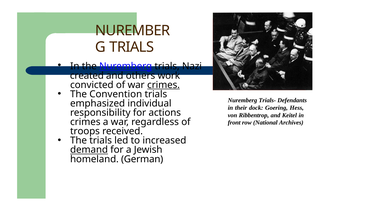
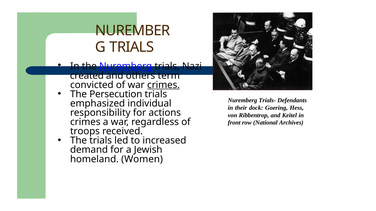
work: work -> term (169, 76)
Convention: Convention -> Persecution (116, 94)
demand underline: present -> none (89, 150)
German: German -> Women (142, 159)
